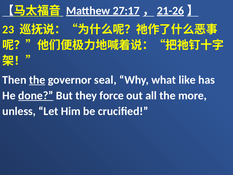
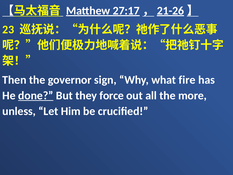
the underline: present -> none (37, 80)
seal: seal -> sign (105, 80)
like: like -> fire (187, 80)
